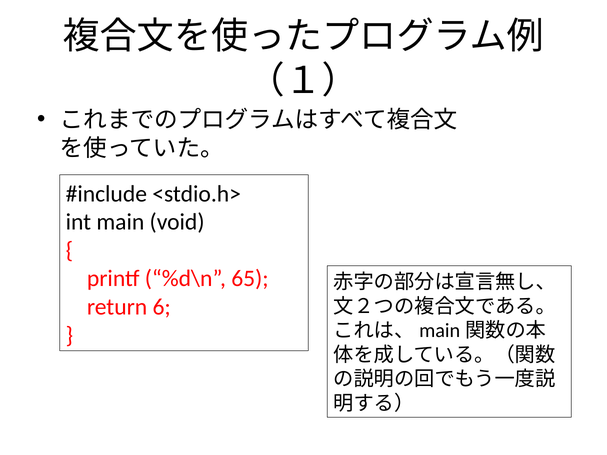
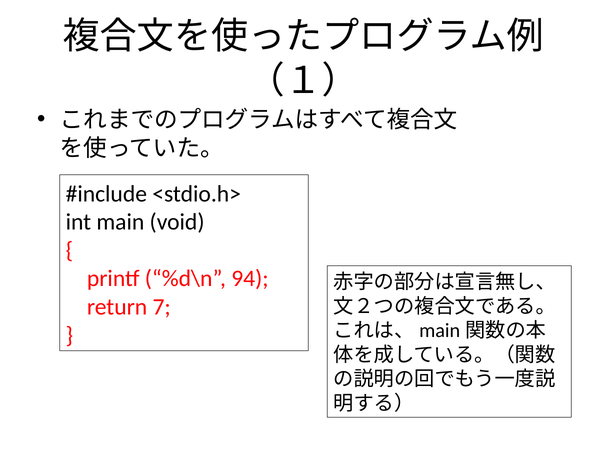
65: 65 -> 94 (250, 279)
6: 6 -> 7 (162, 307)
